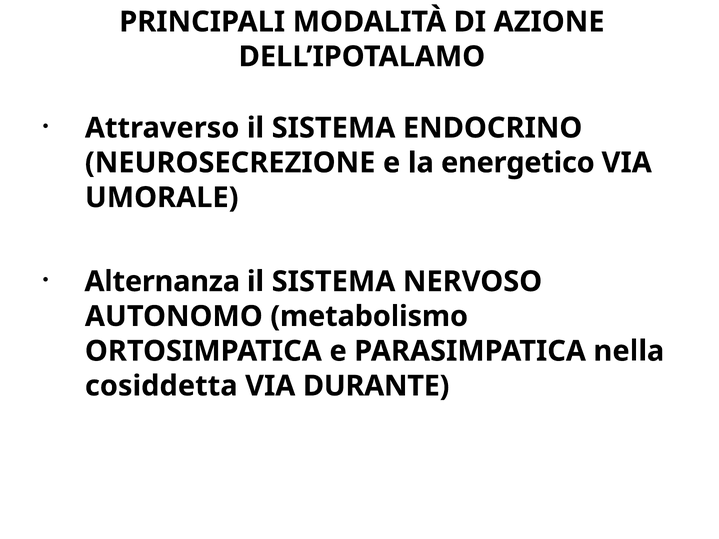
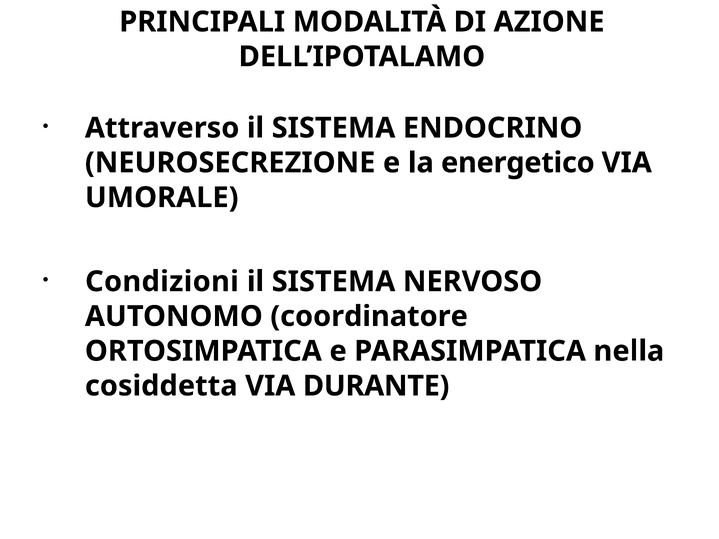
Alternanza: Alternanza -> Condizioni (162, 282)
metabolismo: metabolismo -> coordinatore (369, 316)
